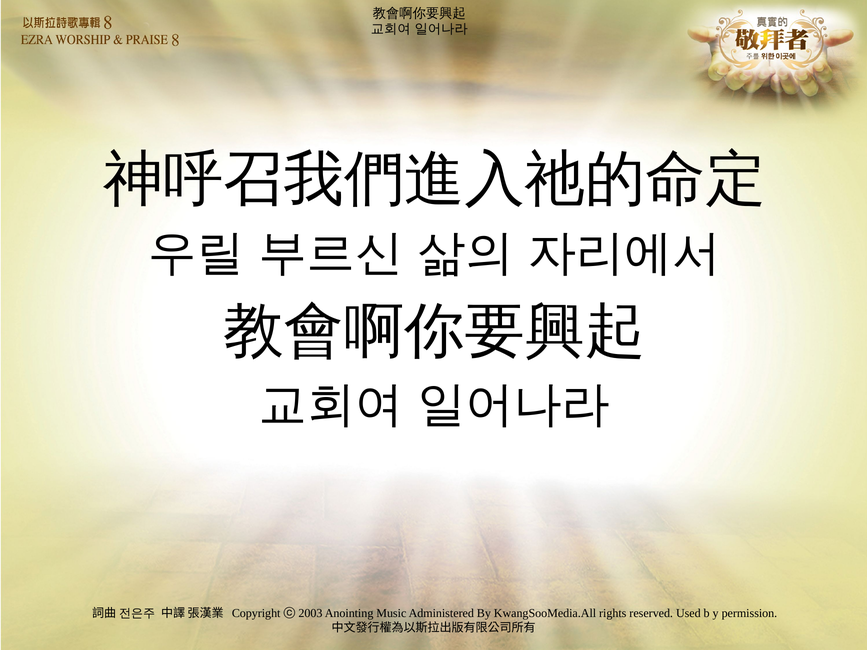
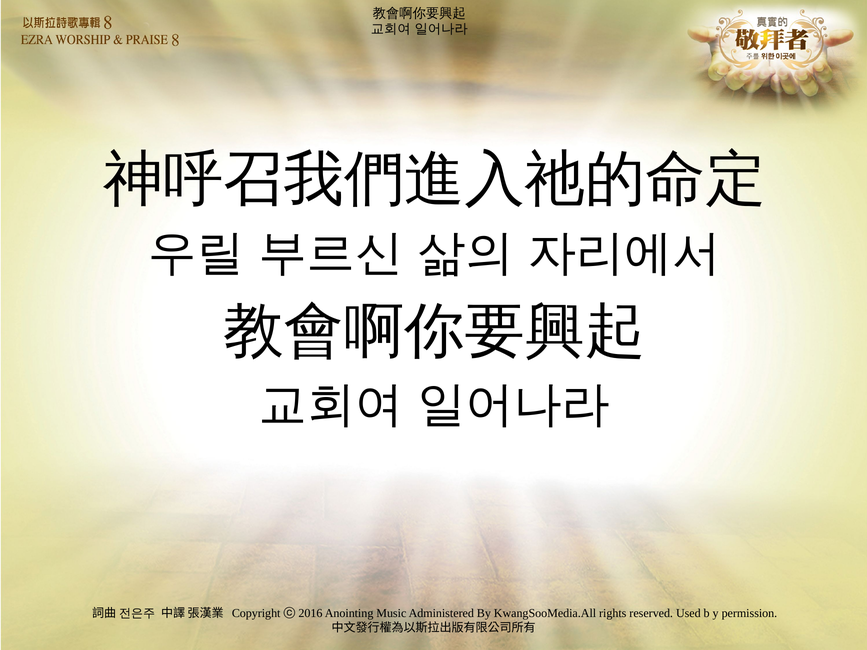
2003: 2003 -> 2016 (310, 614)
